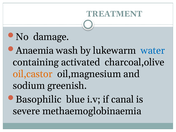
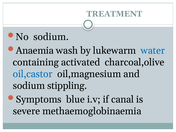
No damage: damage -> sodium (51, 37)
oil,castor colour: orange -> blue (33, 74)
greenish: greenish -> stippling (67, 86)
Basophilic: Basophilic -> Symptoms (39, 99)
